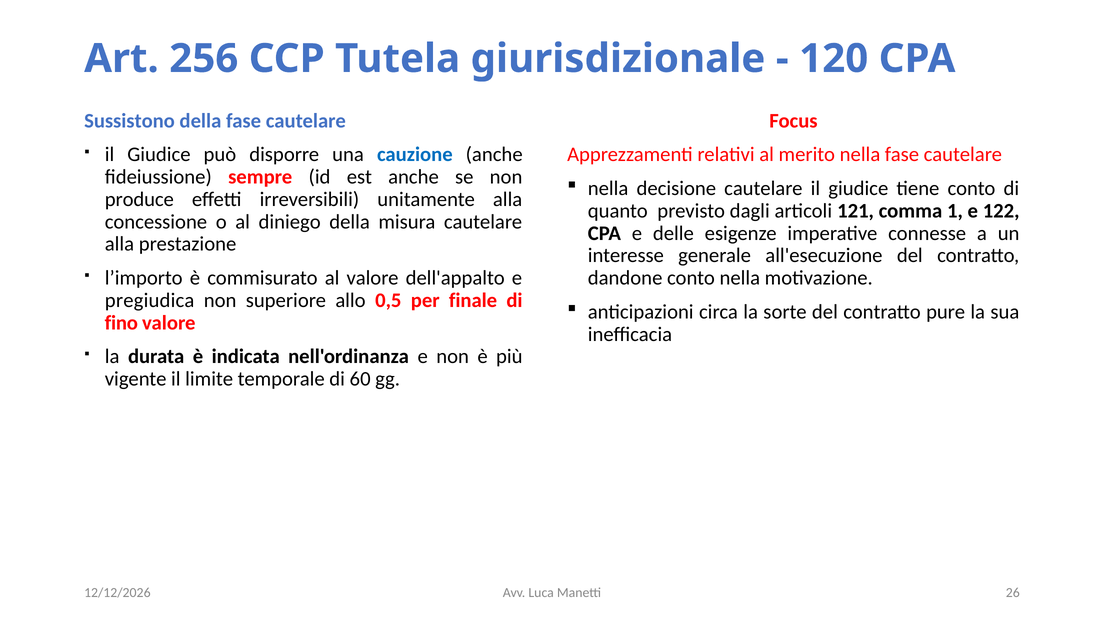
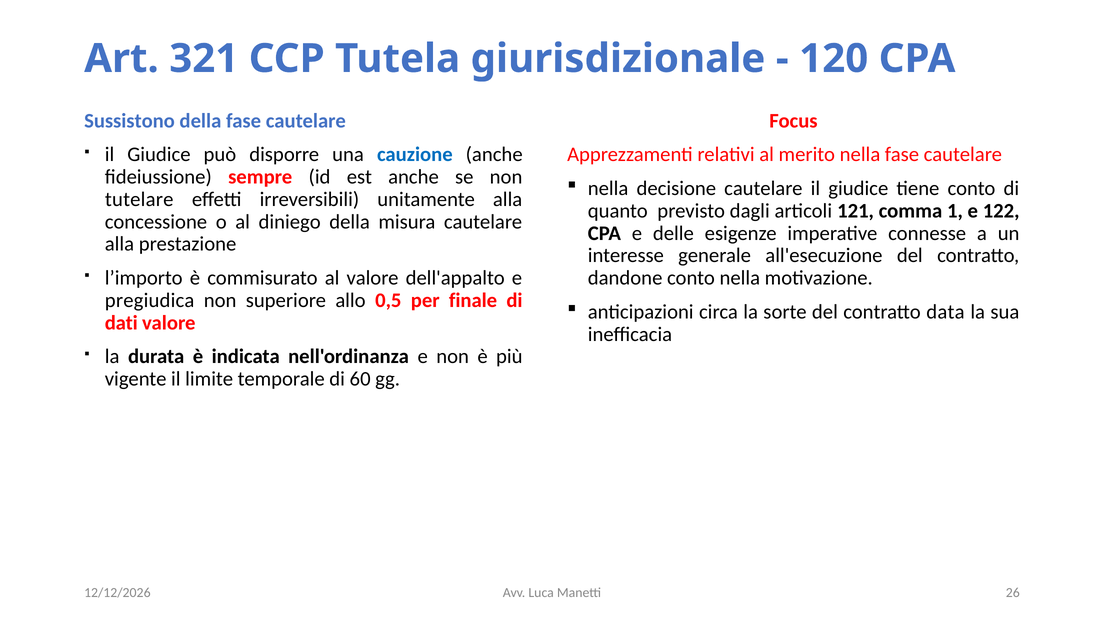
256: 256 -> 321 (204, 59)
produce: produce -> tutelare (139, 199)
pure: pure -> data (945, 312)
fino: fino -> dati (121, 323)
